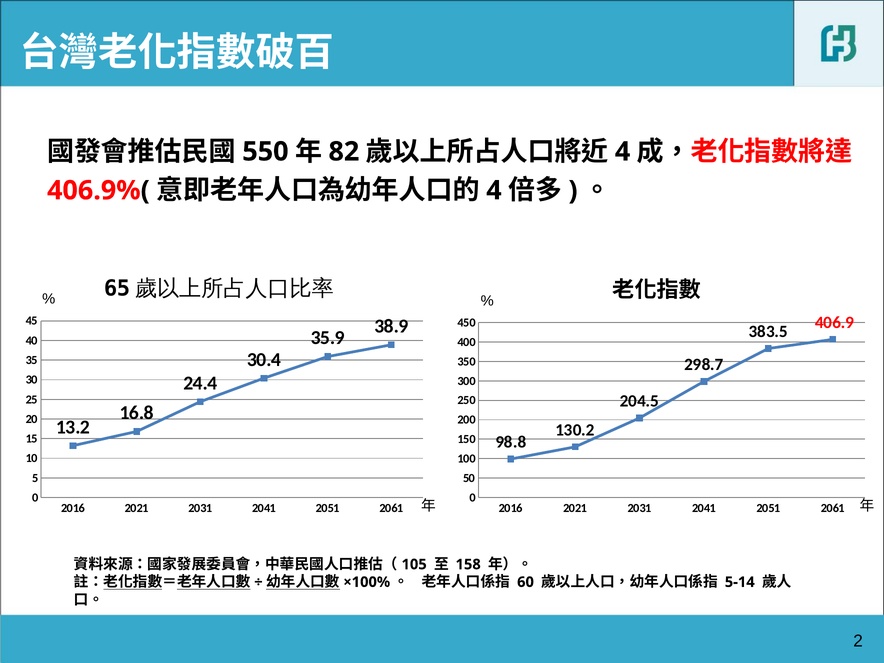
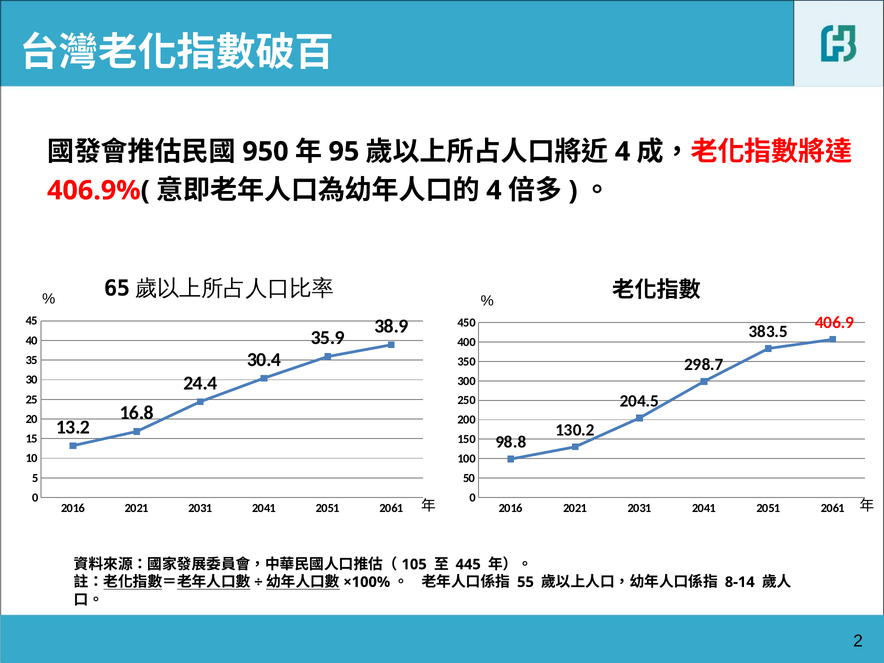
550: 550 -> 950 (265, 152)
82: 82 -> 95 (344, 152)
158: 158 -> 445 (468, 564)
60: 60 -> 55 (526, 582)
5-14: 5-14 -> 8-14 (740, 582)
